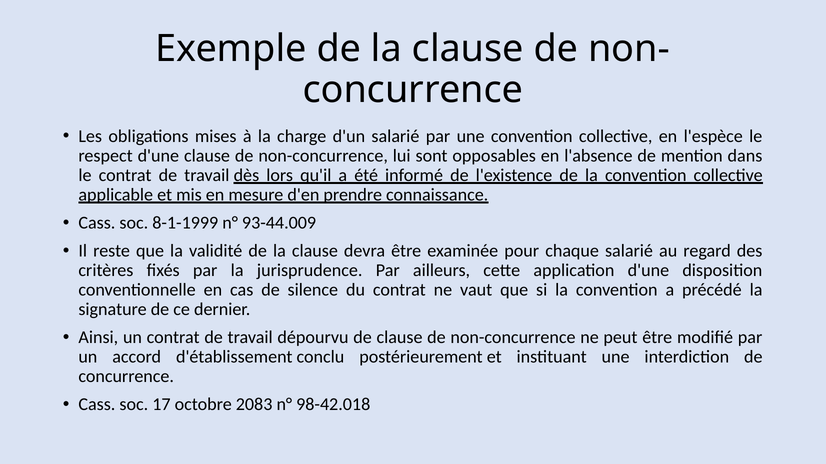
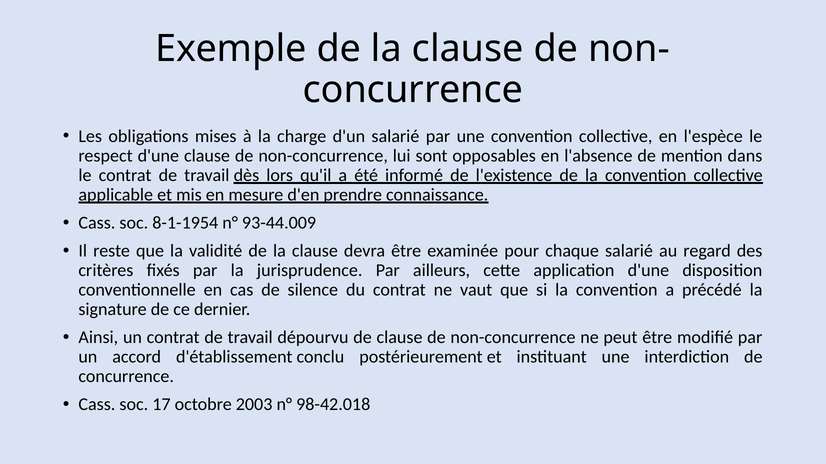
8-1-1999: 8-1-1999 -> 8-1-1954 (185, 223)
2083: 2083 -> 2003 (254, 405)
